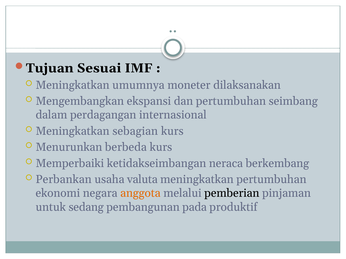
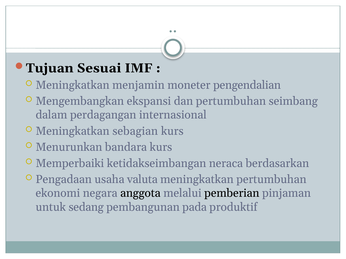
umumnya: umumnya -> menjamin (138, 85)
dilaksanakan: dilaksanakan -> pengendalian (247, 85)
berbeda: berbeda -> bandara (126, 147)
berkembang: berkembang -> berdasarkan (277, 164)
Perbankan: Perbankan -> Pengadaan (64, 180)
anggota colour: orange -> black (140, 194)
